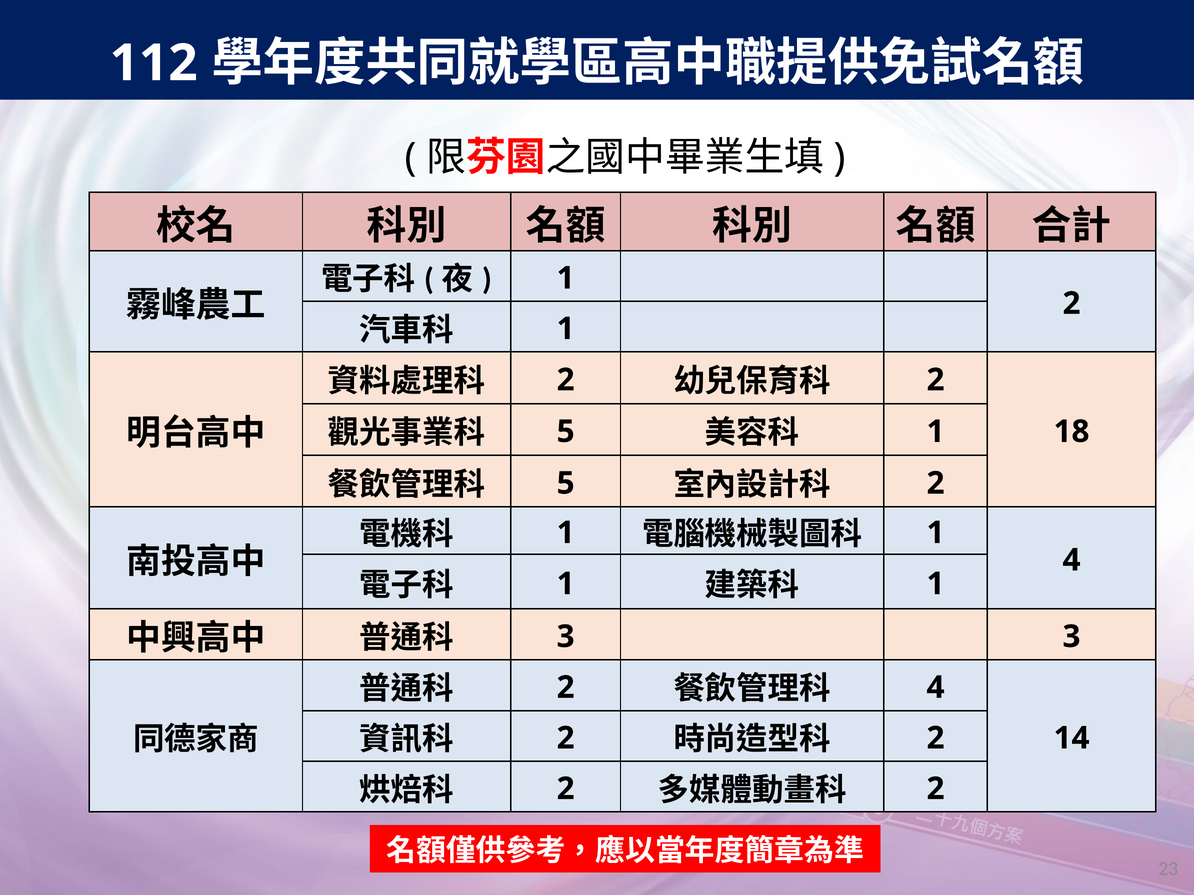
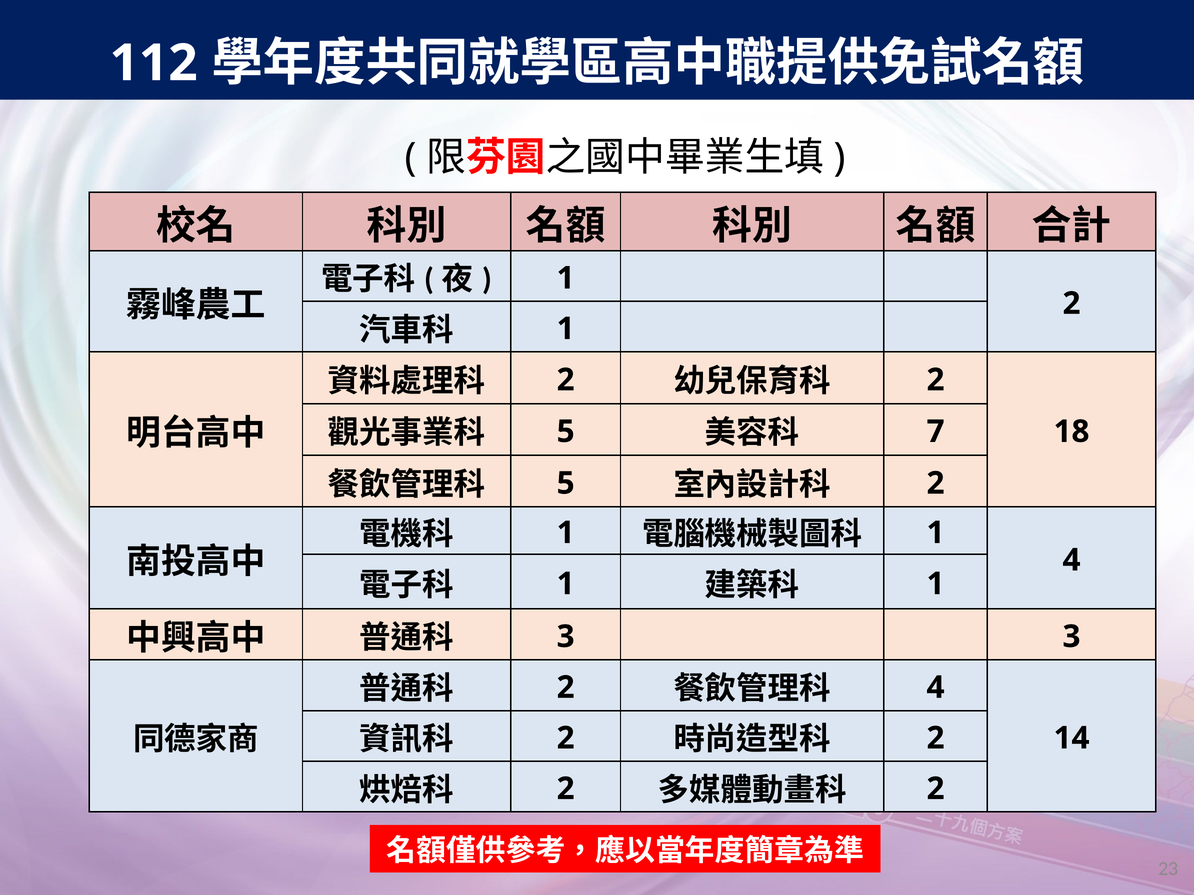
1: 1 -> 7 (936, 432)
